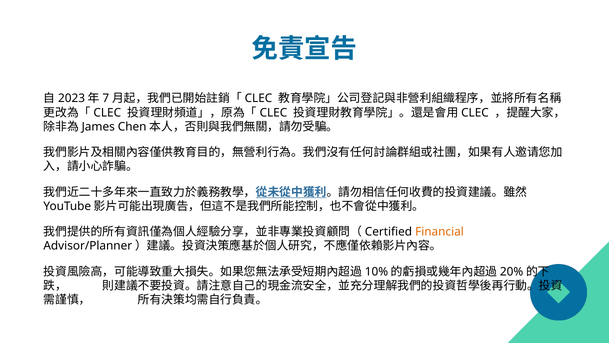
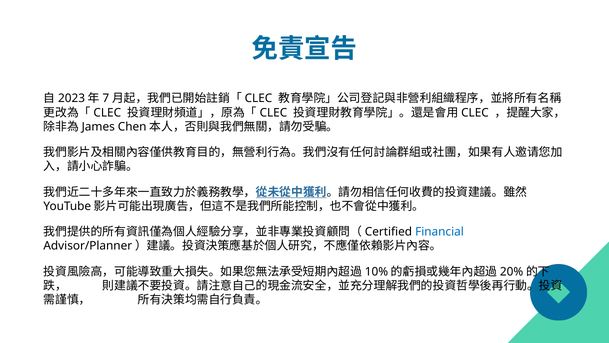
Financial colour: orange -> blue (439, 232)
